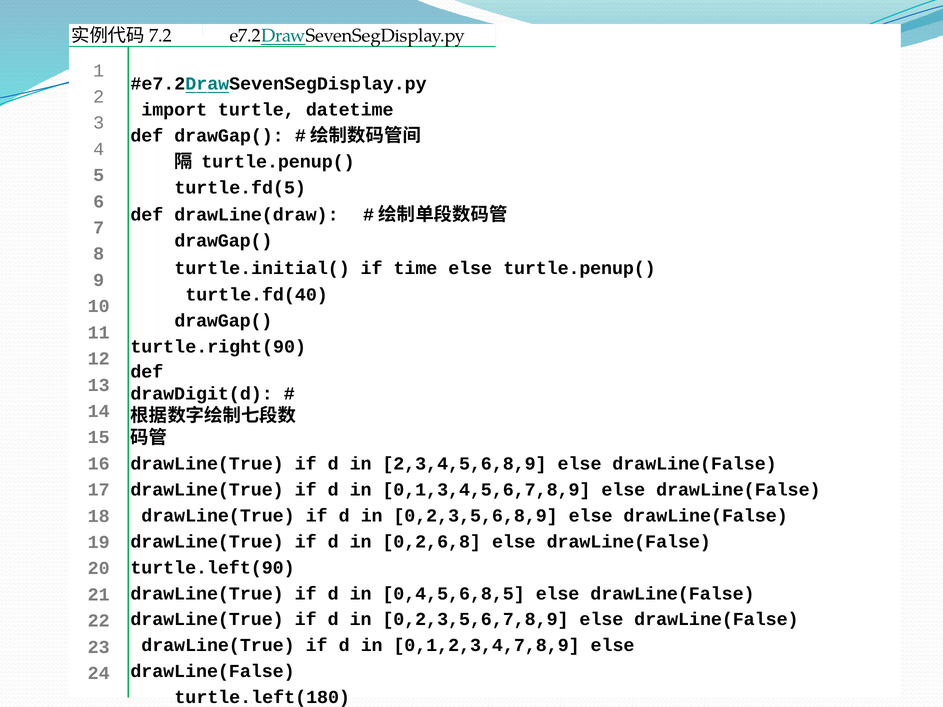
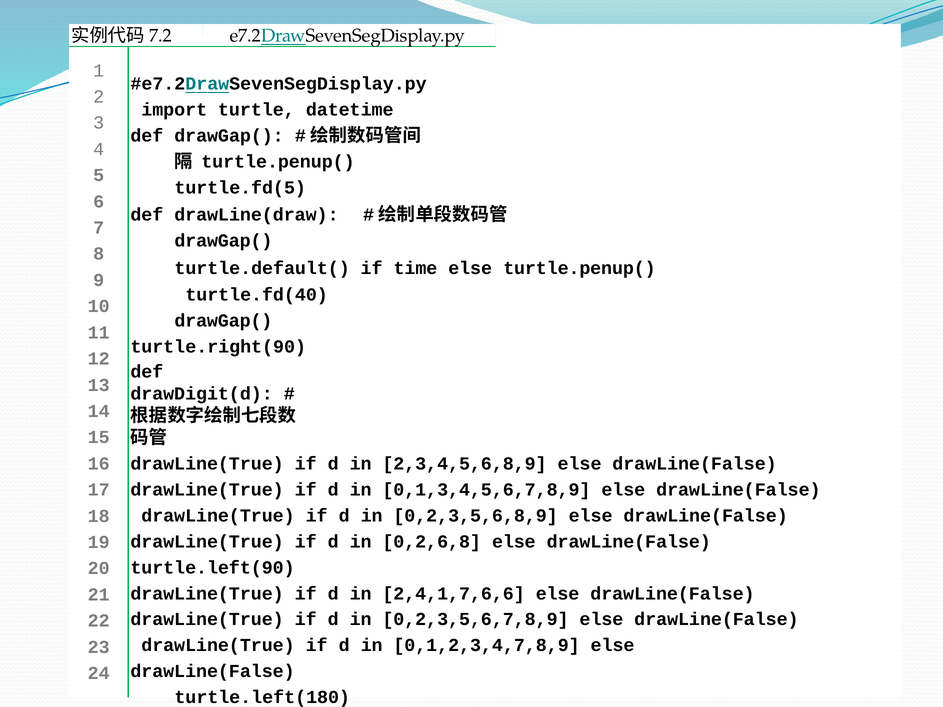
turtle.initial(: turtle.initial( -> turtle.default( (262, 268)
0,4,5,6,8,5: 0,4,5,6,8,5 -> 2,4,1,7,6,6 (454, 594)
